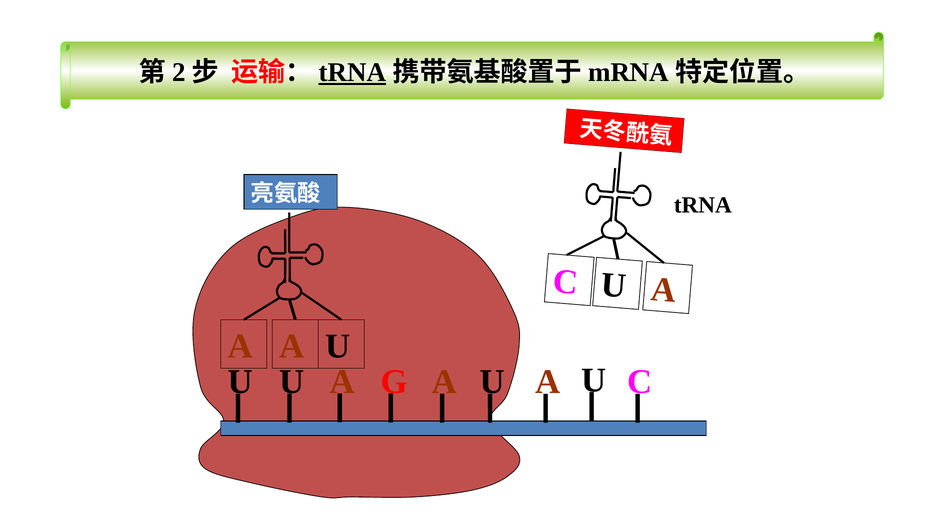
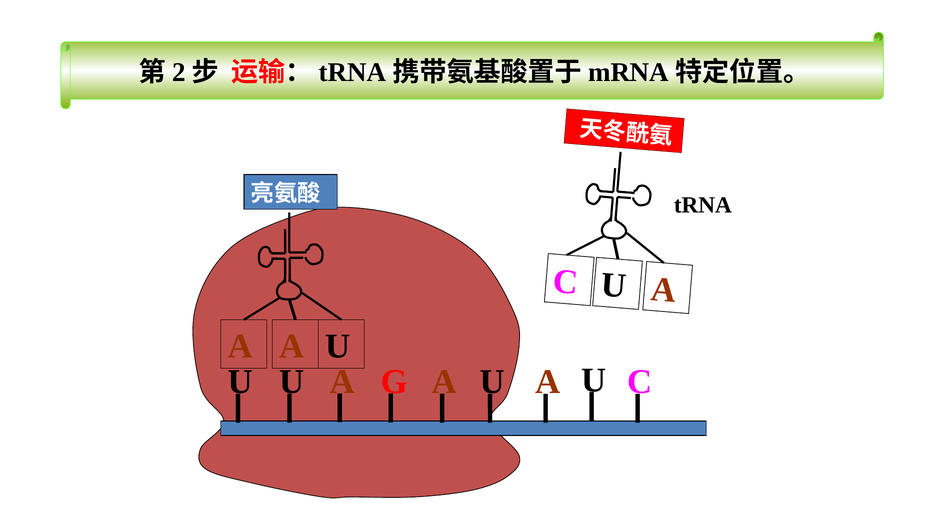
tRNA underline: present -> none (352, 72)
